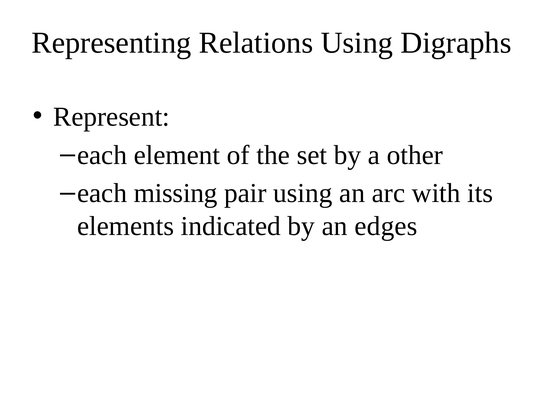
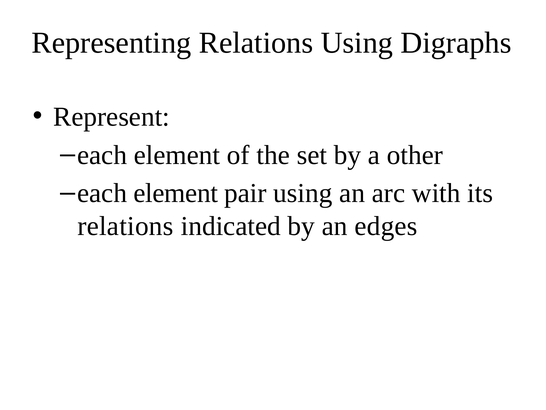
missing: missing -> element (176, 193)
elements: elements -> relations (125, 226)
